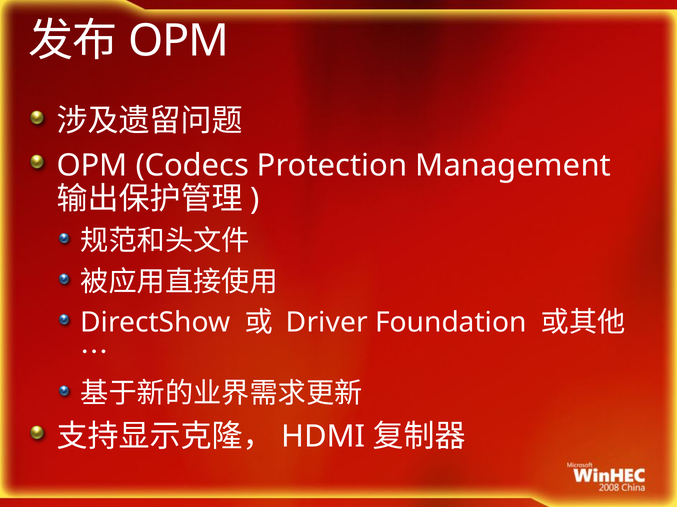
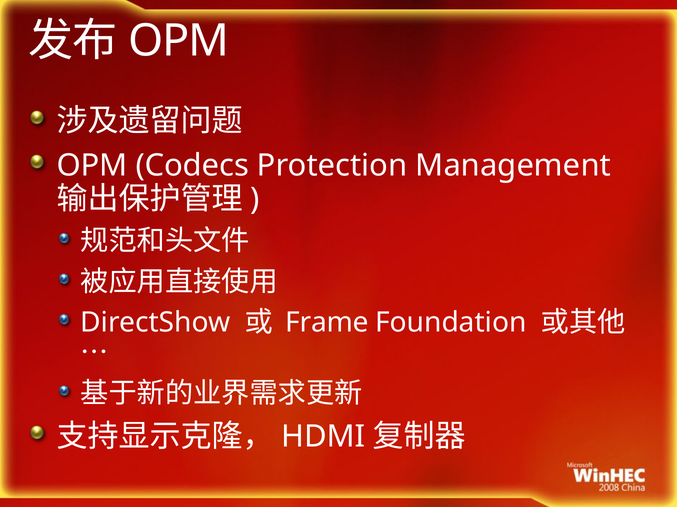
Driver: Driver -> Frame (327, 323)
